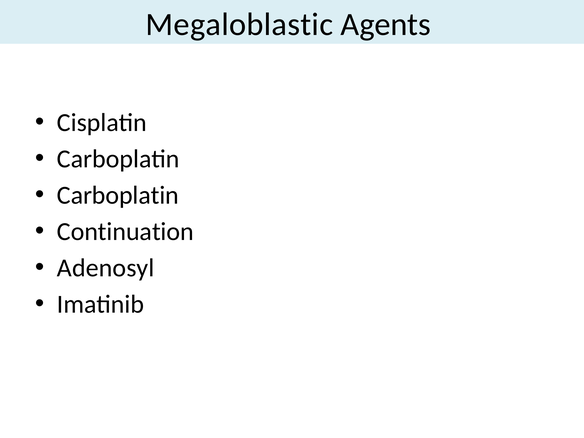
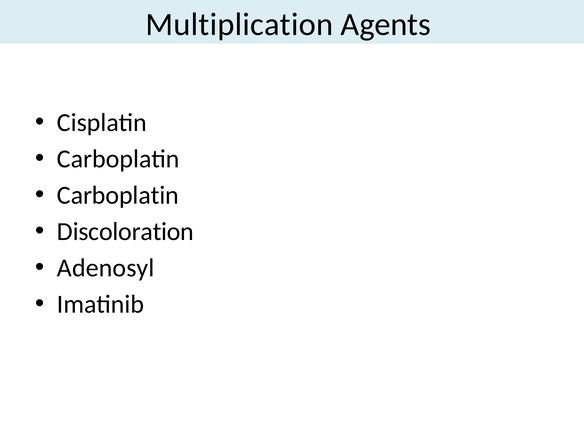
Megaloblastic: Megaloblastic -> Multiplication (239, 25)
Continuation: Continuation -> Discoloration (125, 232)
